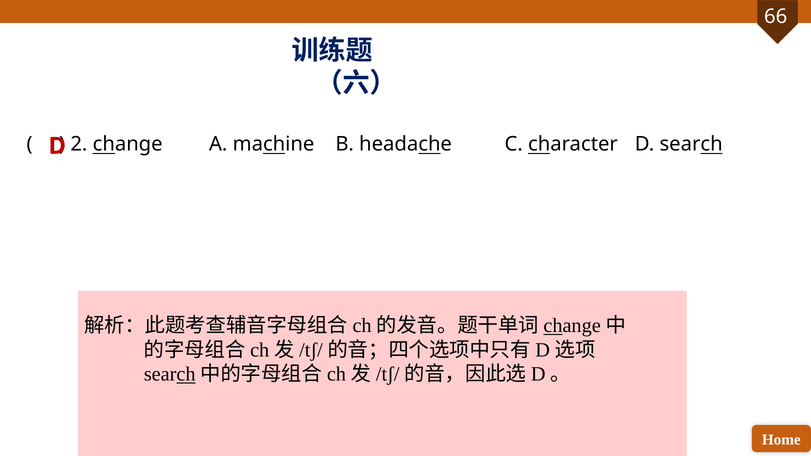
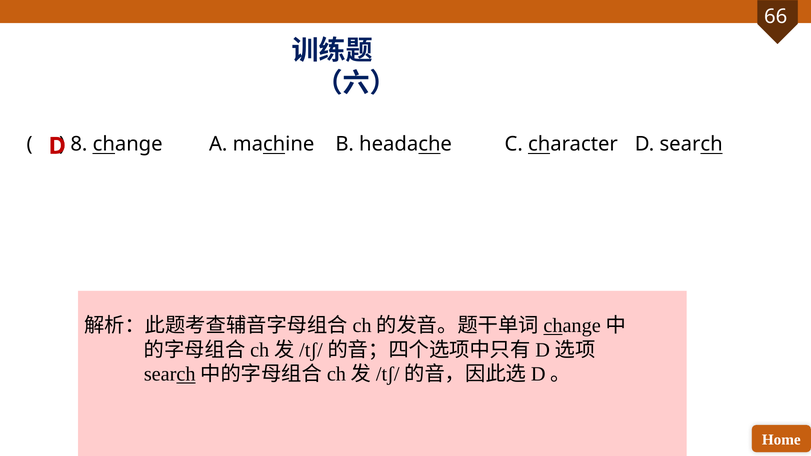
2: 2 -> 8 (79, 144)
